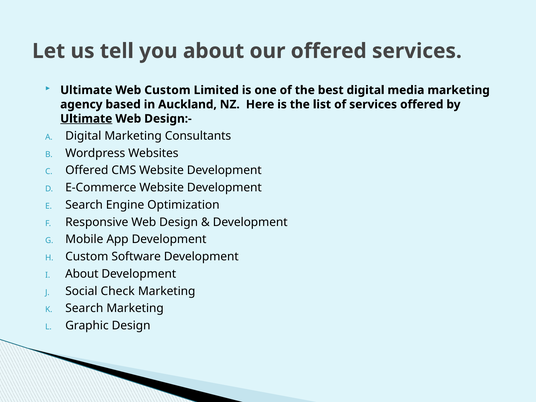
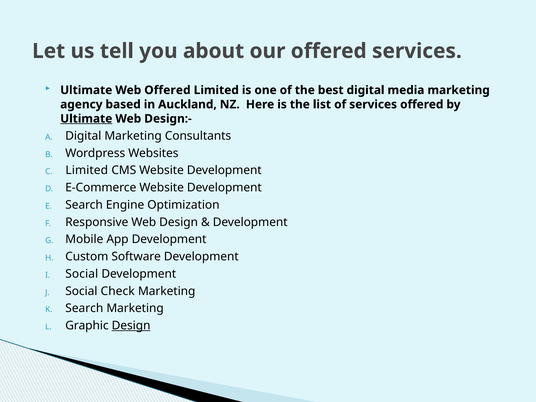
Web Custom: Custom -> Offered (167, 90)
Offered: Offered -> Limited (87, 170)
About: About -> Social (82, 274)
Design underline: none -> present (131, 326)
